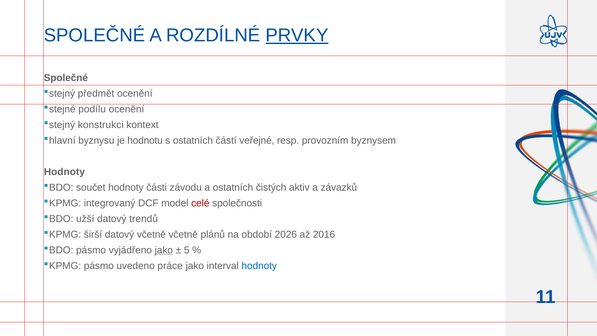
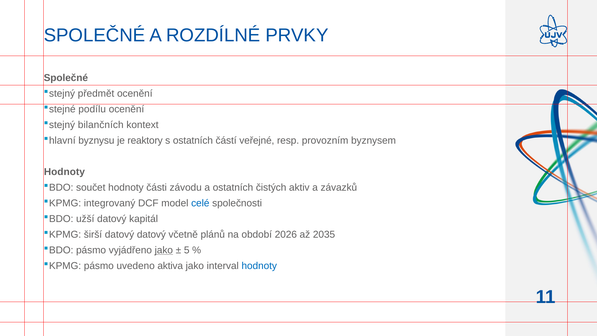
PRVKY underline: present -> none (297, 35)
konstrukci: konstrukci -> bilančních (101, 125)
hodnotu: hodnotu -> reaktory (145, 140)
celé colour: red -> blue (200, 203)
trendů: trendů -> kapitál (144, 219)
datový včetně: včetně -> datový (151, 234)
2016: 2016 -> 2035 (324, 234)
práce: práce -> aktiva (170, 266)
